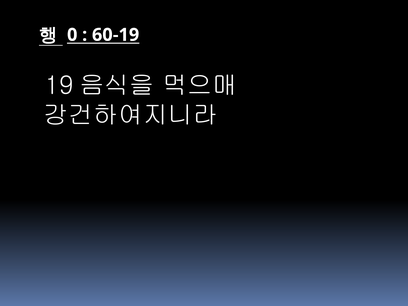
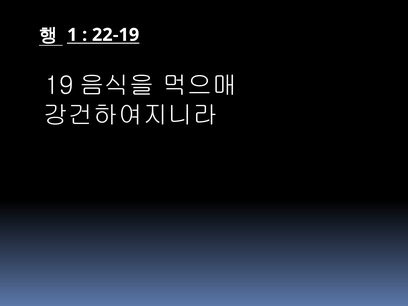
0: 0 -> 1 (72, 35)
60-19: 60-19 -> 22-19 (116, 35)
